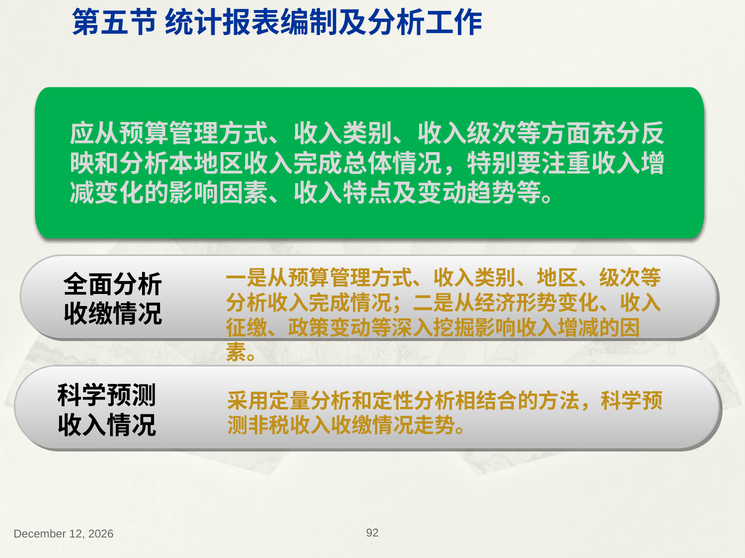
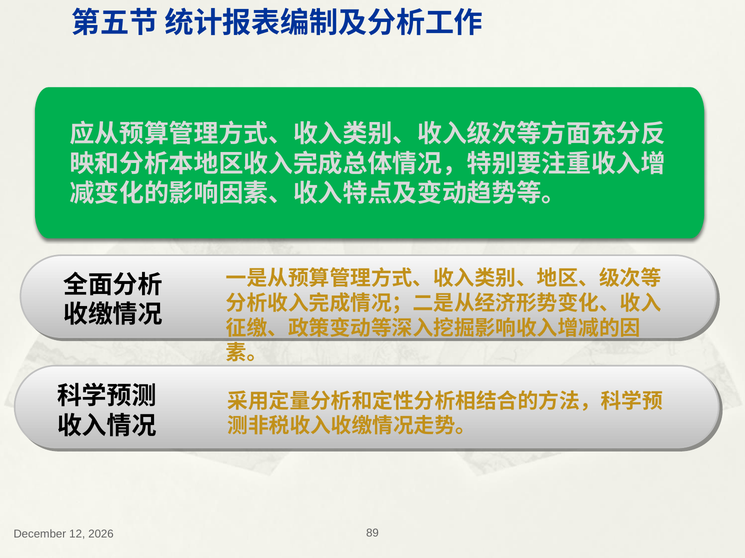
92: 92 -> 89 (372, 534)
